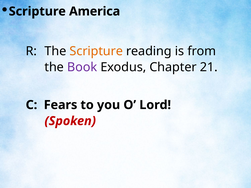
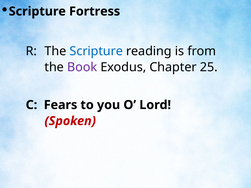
America: America -> Fortress (95, 11)
Scripture colour: orange -> blue (96, 51)
21: 21 -> 25 (209, 67)
